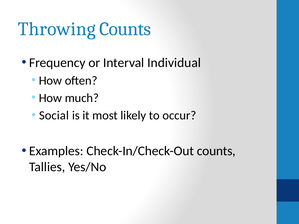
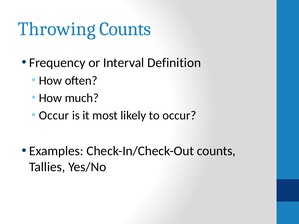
Individual: Individual -> Definition (174, 63)
Social: Social -> Occur (54, 116)
